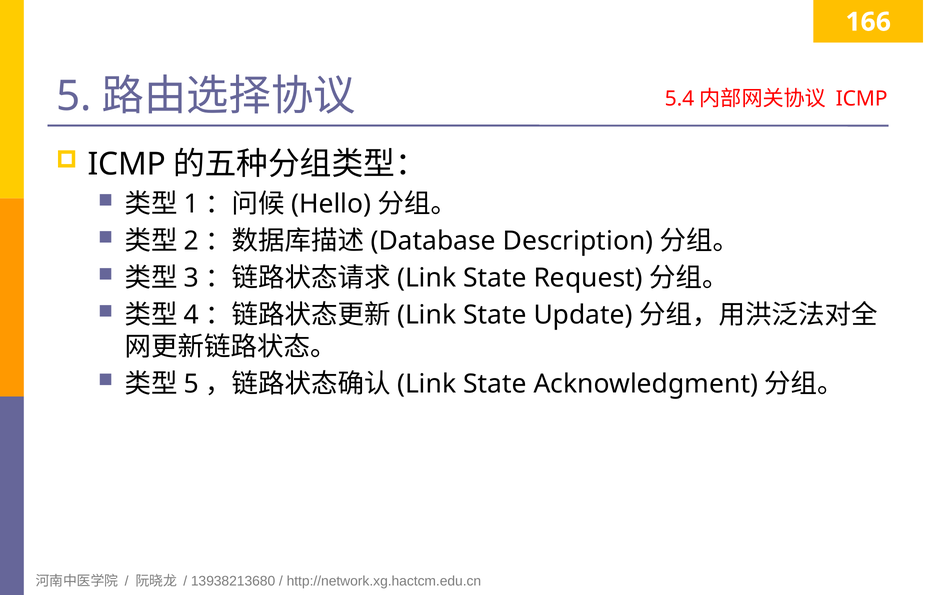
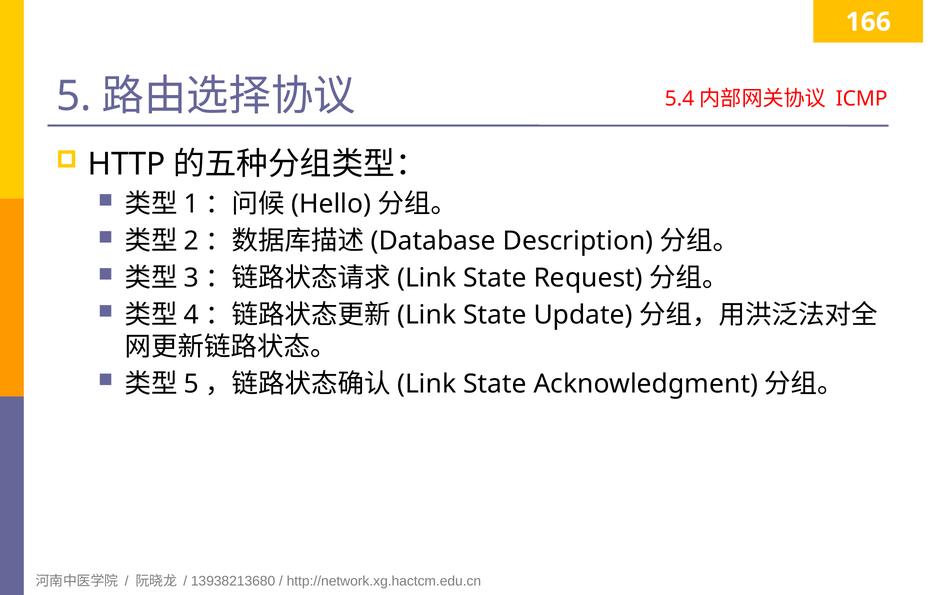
ICMP: ICMP -> HTTP (127, 164)
